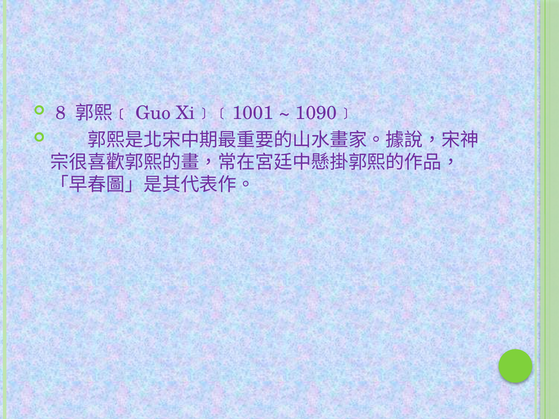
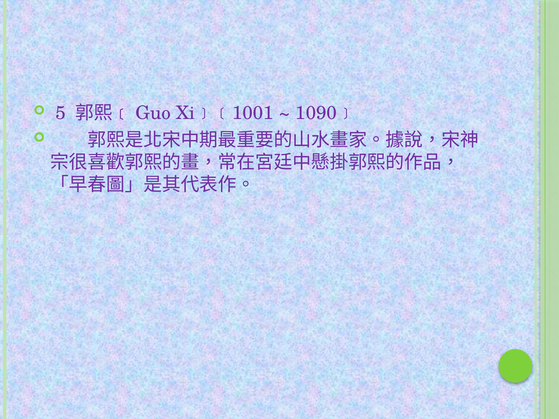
8: 8 -> 5 (61, 113)
